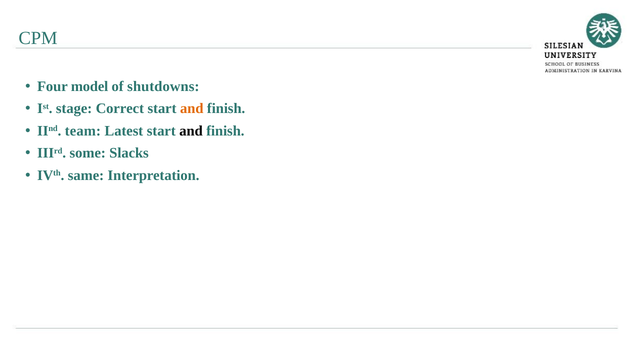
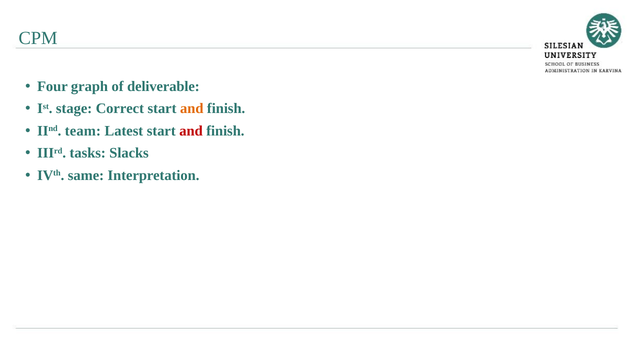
model: model -> graph (89, 86)
shutdowns: shutdowns -> deliverable (163, 86)
and colour: black -> red (191, 131)
some: some -> tasks (88, 153)
